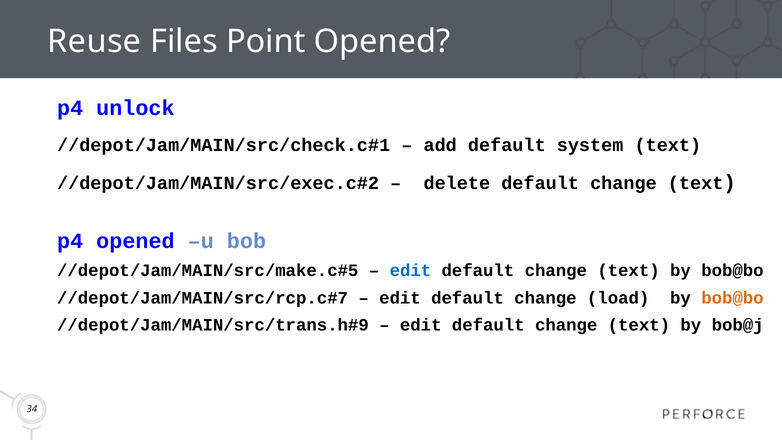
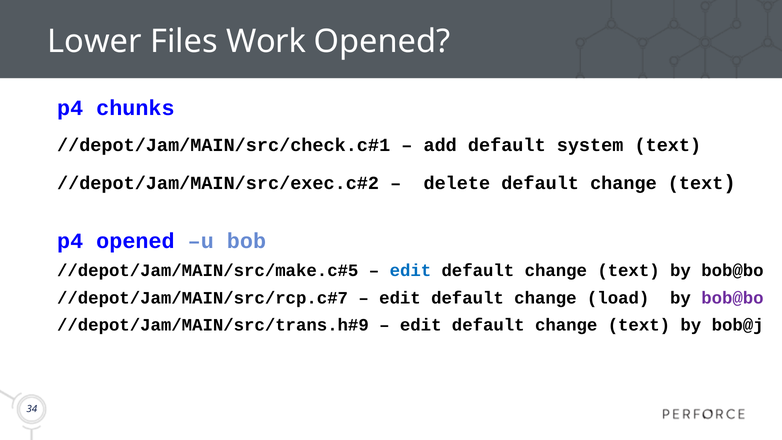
Reuse: Reuse -> Lower (94, 42)
Point: Point -> Work (266, 42)
unlock: unlock -> chunks (135, 108)
bob@bo colour: orange -> purple (732, 298)
